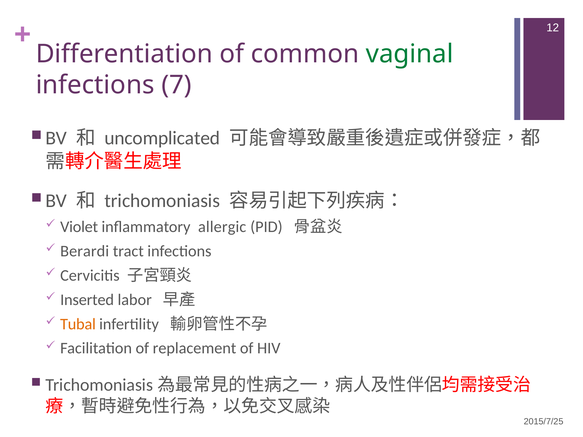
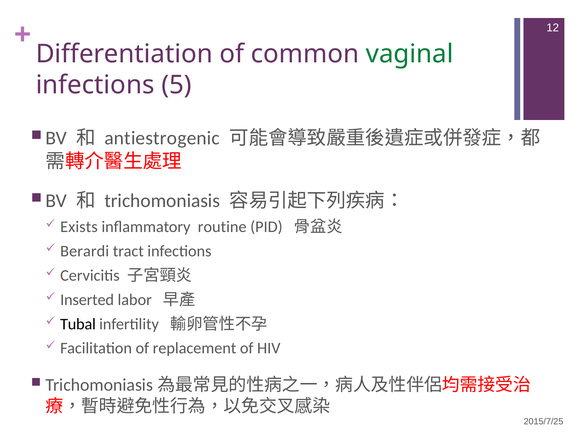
7: 7 -> 5 (177, 85)
uncomplicated: uncomplicated -> antiestrogenic (162, 138)
Violet: Violet -> Exists (79, 227)
allergic: allergic -> routine (222, 227)
Tubal colour: orange -> black (78, 324)
